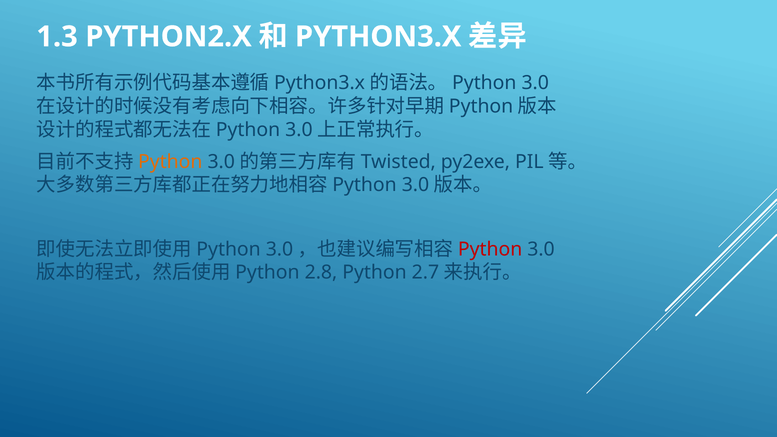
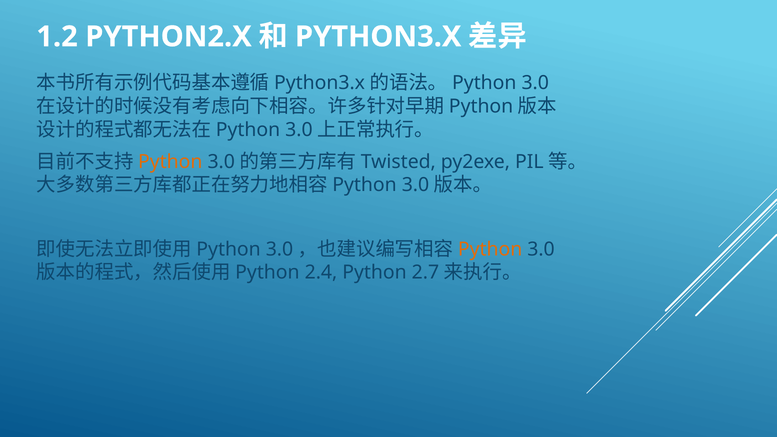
1.3: 1.3 -> 1.2 (57, 37)
Python colour: red -> orange (490, 249)
2.8: 2.8 -> 2.4 (321, 272)
